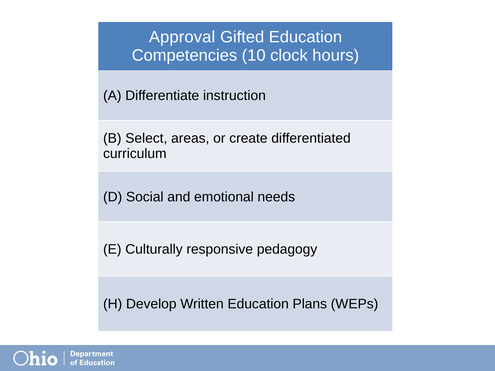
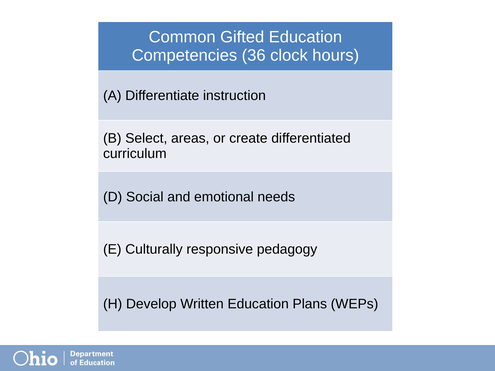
Approval: Approval -> Common (182, 37)
10: 10 -> 36 (254, 56)
